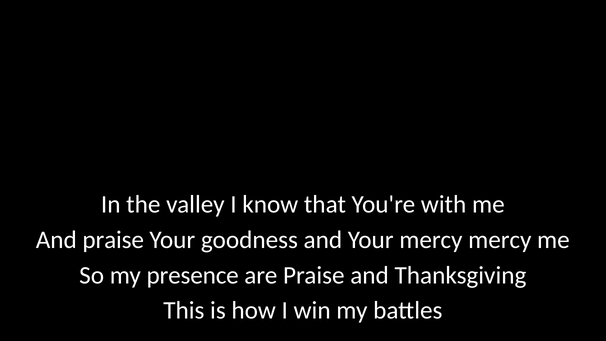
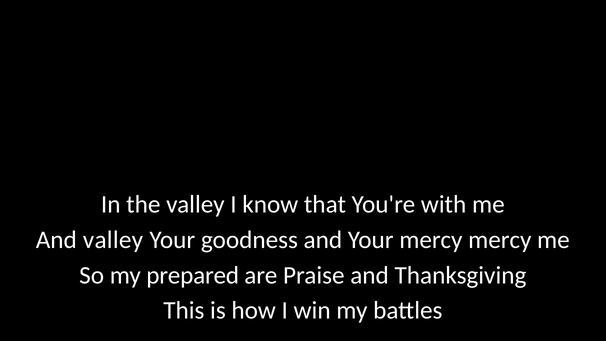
And praise: praise -> valley (113, 240)
presence: presence -> prepared (193, 275)
